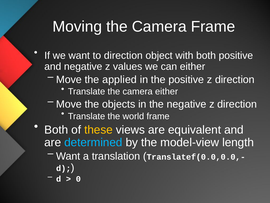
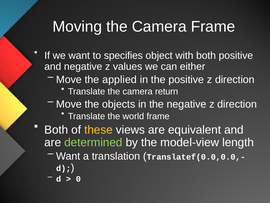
to direction: direction -> specifies (123, 55)
camera either: either -> return (167, 91)
determined colour: light blue -> light green (93, 142)
